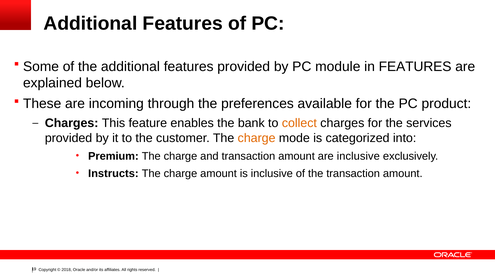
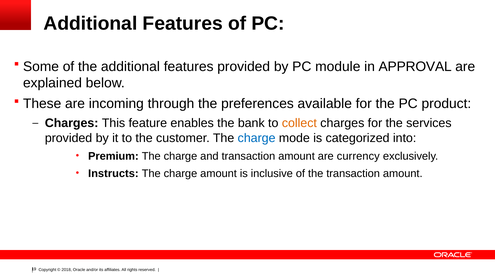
in FEATURES: FEATURES -> APPROVAL (415, 67)
charge colour: orange -> blue (257, 138)
are inclusive: inclusive -> currency (358, 156)
